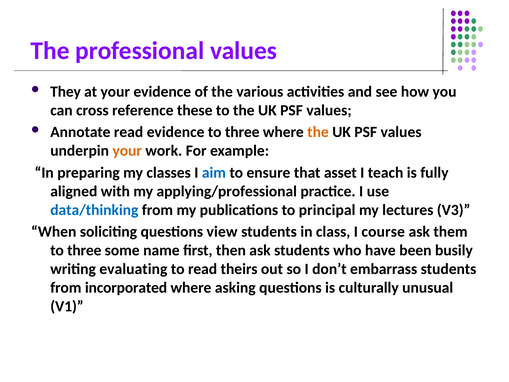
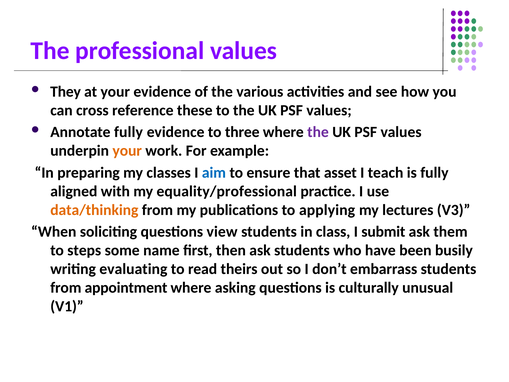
Annotate read: read -> fully (128, 132)
the colour: orange -> purple (318, 132)
applying/professional: applying/professional -> equality/professional (227, 191)
data/thinking colour: blue -> orange (94, 210)
principal: principal -> applying (327, 210)
course: course -> submit (383, 232)
three: three -> steps (84, 250)
incorporated: incorporated -> appointment (126, 288)
